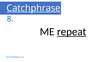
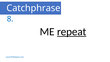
Catchphrase underline: present -> none (33, 8)
